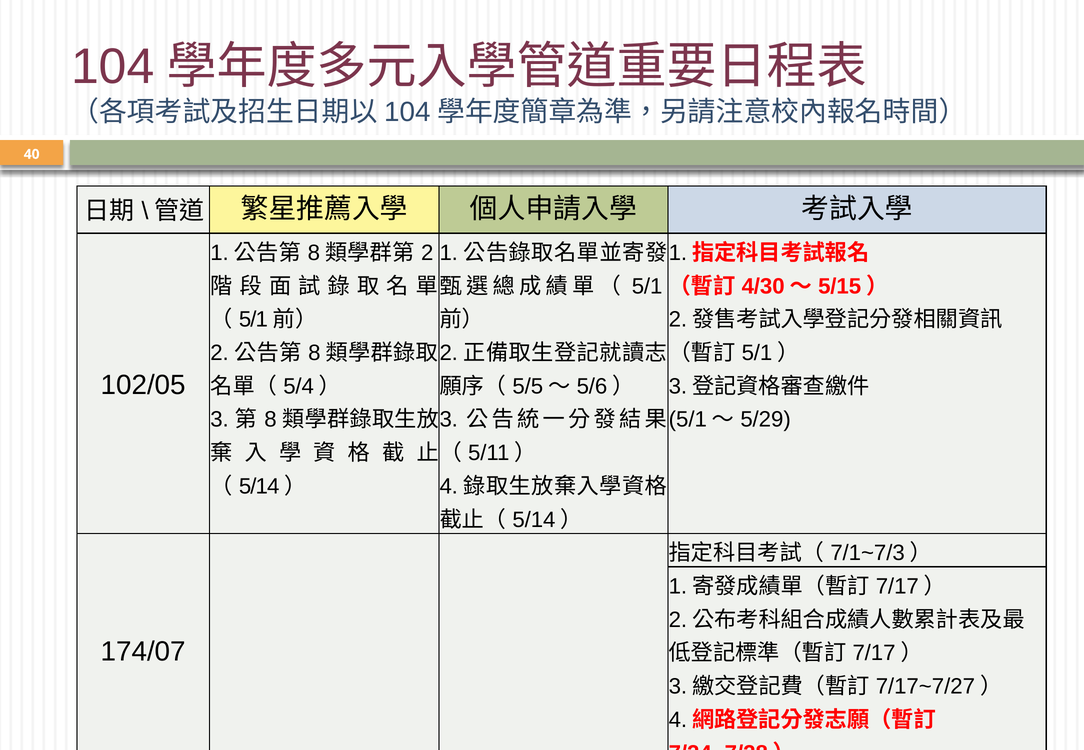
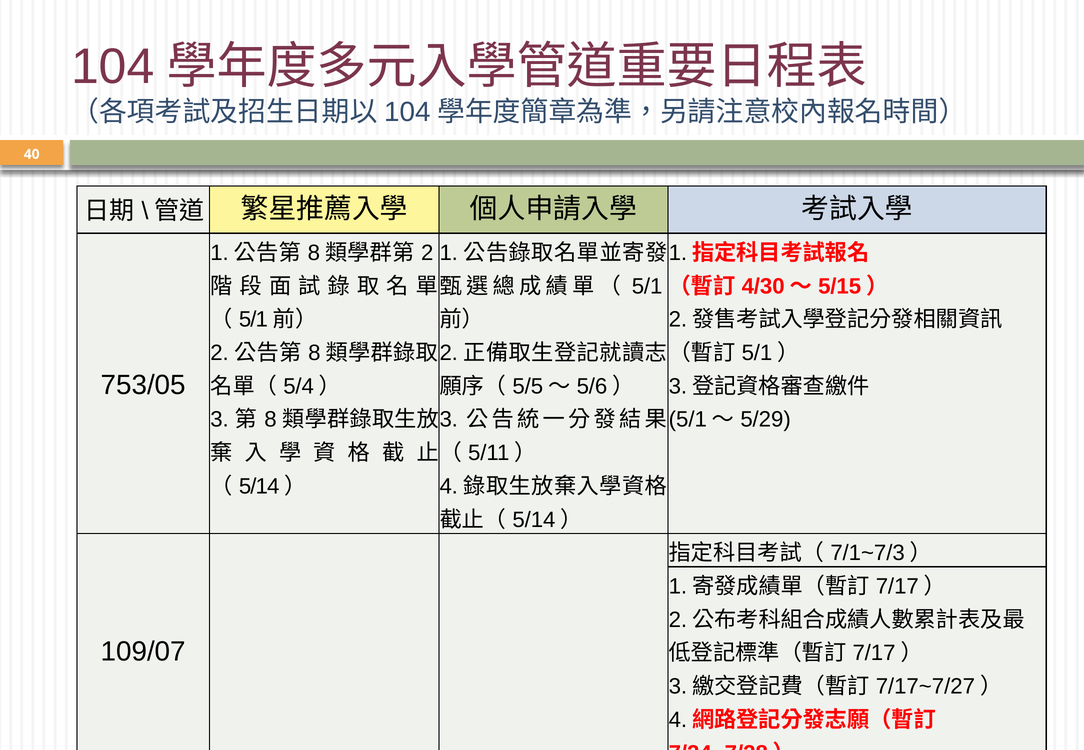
102/05: 102/05 -> 753/05 (143, 385)
174/07: 174/07 -> 109/07 (143, 652)
